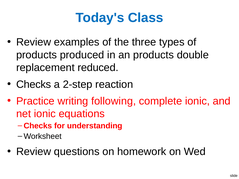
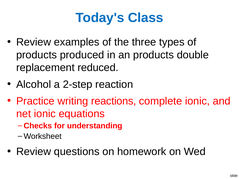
Checks: Checks -> Alcohol (34, 84)
following: following -> reactions (114, 101)
